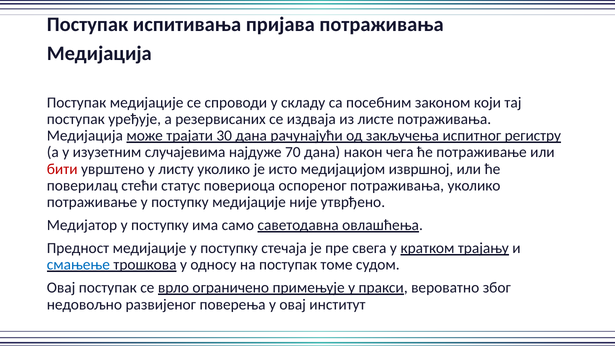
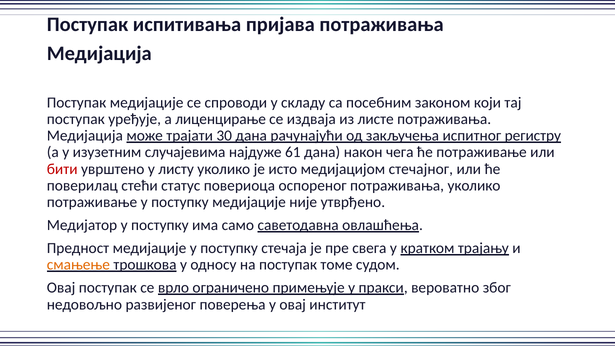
резервисаних: резервисаних -> лиценцирање (221, 119)
70: 70 -> 61 (293, 152)
извршној: извршној -> стечајног (421, 169)
смањење colour: blue -> orange (78, 265)
